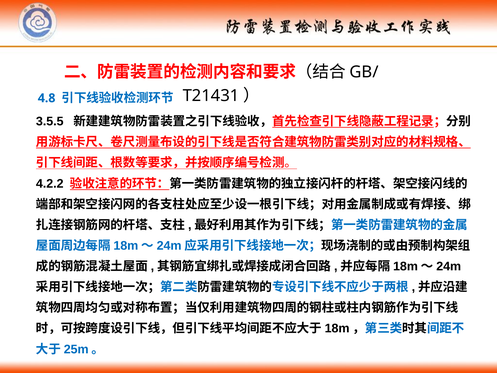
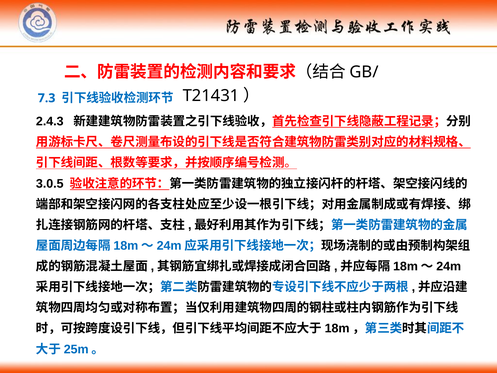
4.8: 4.8 -> 7.3 (47, 98)
3.5.5: 3.5.5 -> 2.4.3 (50, 121)
4.2.2: 4.2.2 -> 3.0.5 (50, 183)
